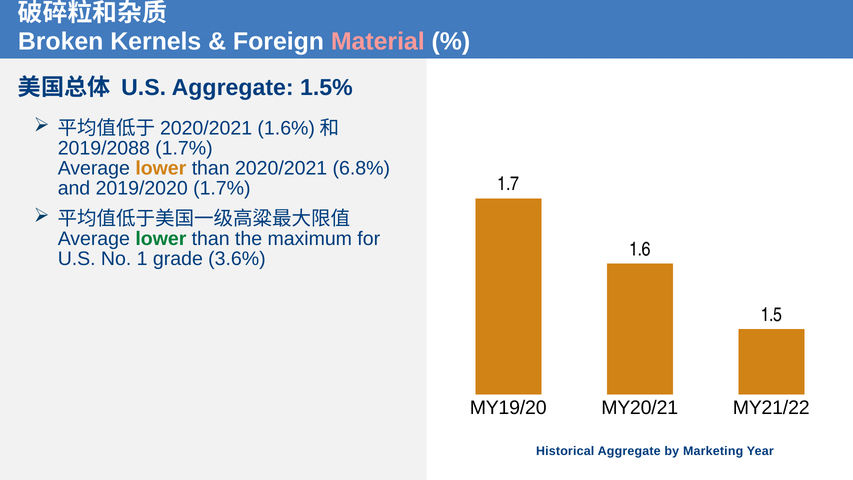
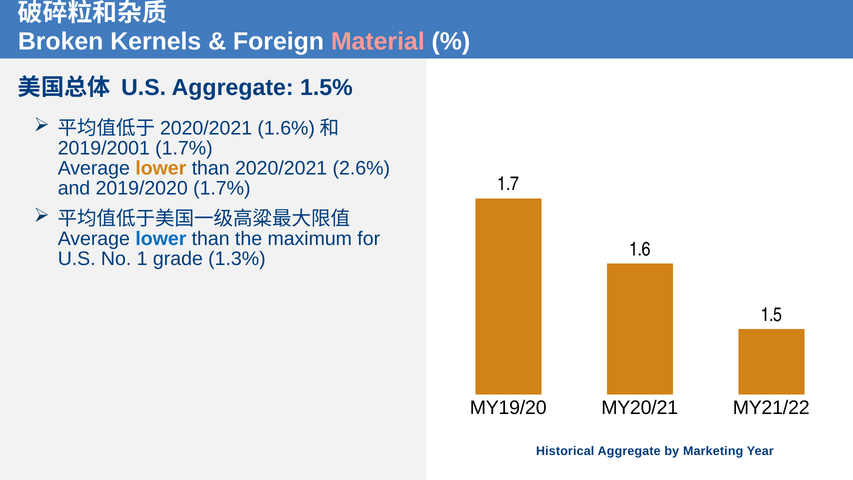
2019/2088: 2019/2088 -> 2019/2001 (104, 148)
6.8%: 6.8% -> 2.6% (361, 168)
lower colour: green -> blue (161, 239)
3.6%: 3.6% -> 1.3% (237, 258)
